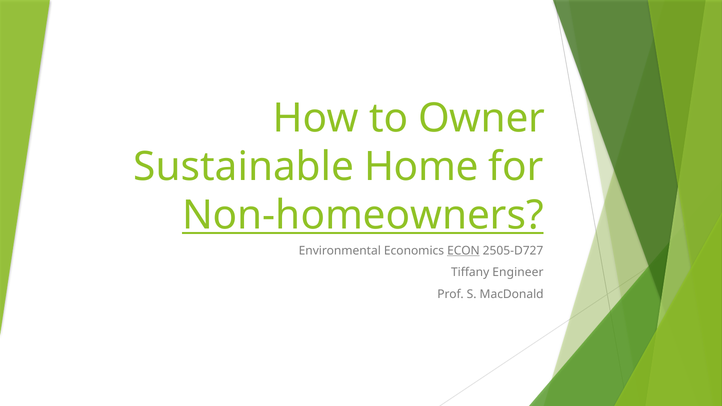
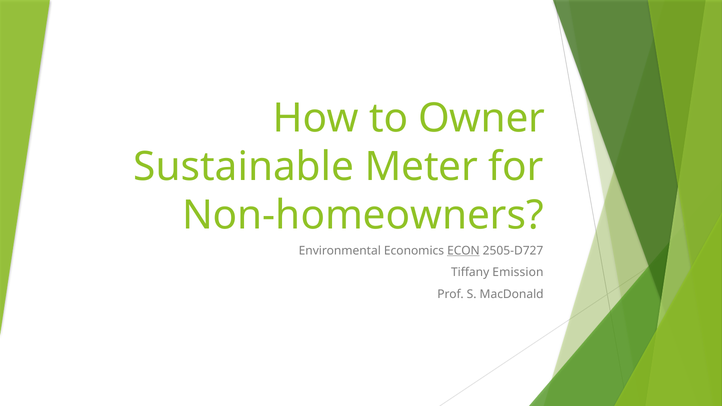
Home: Home -> Meter (421, 167)
Non-homeowners underline: present -> none (363, 216)
Engineer: Engineer -> Emission (518, 273)
